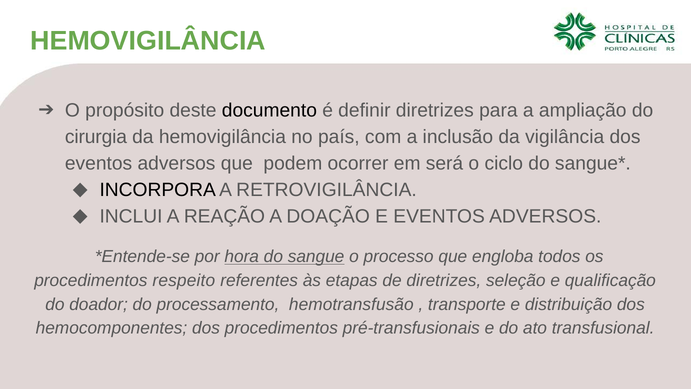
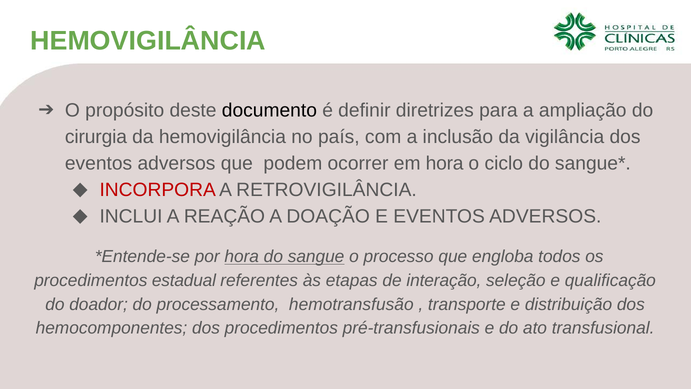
em será: será -> hora (445, 163)
INCORPORA colour: black -> red (158, 190)
respeito: respeito -> estadual (184, 280)
de diretrizes: diretrizes -> interação (444, 280)
